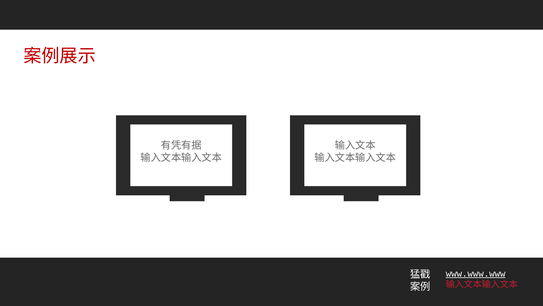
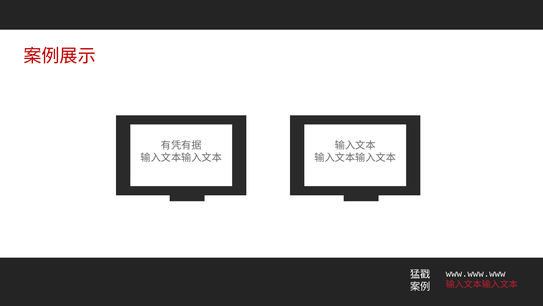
www.www.www underline: present -> none (476, 273)
